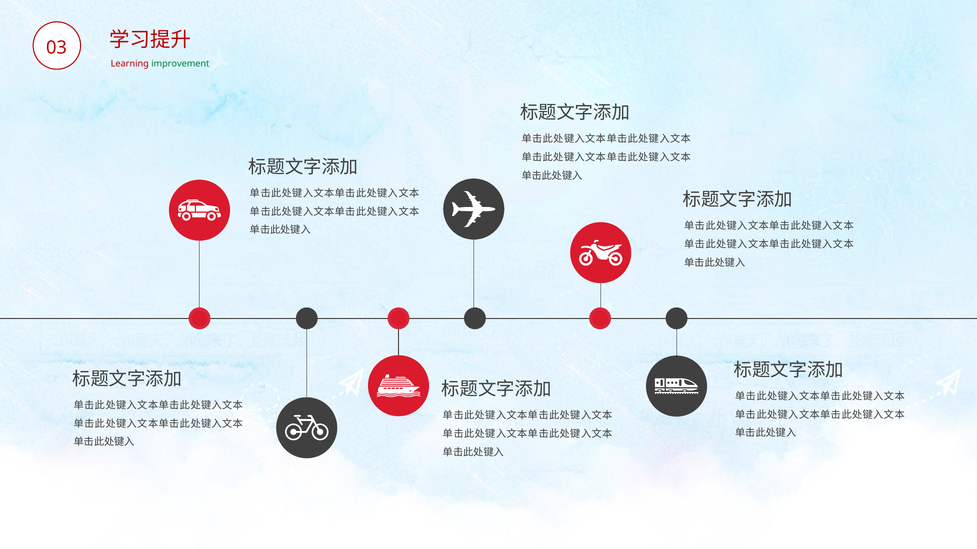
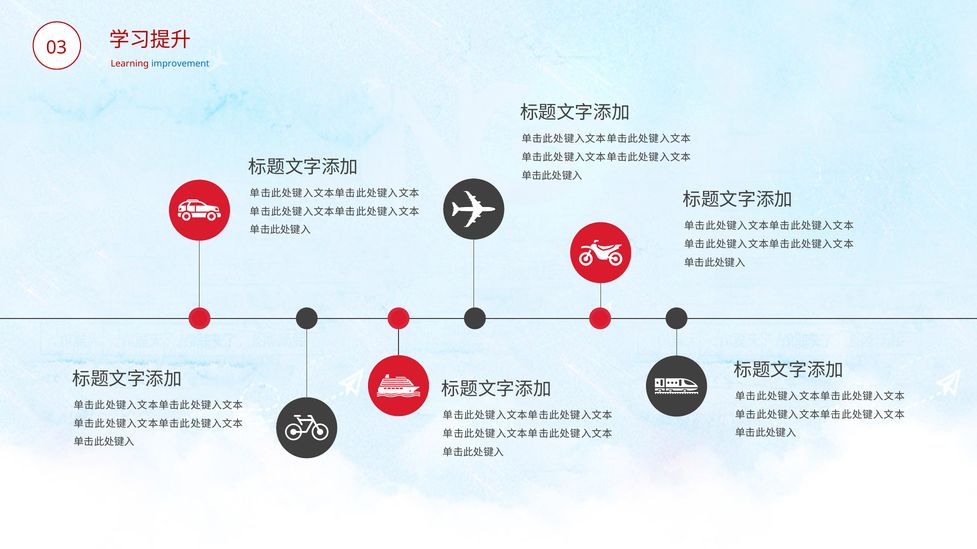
improvement colour: green -> blue (180, 64)
